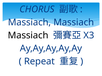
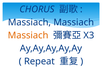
Massiach colour: black -> orange (28, 36)
